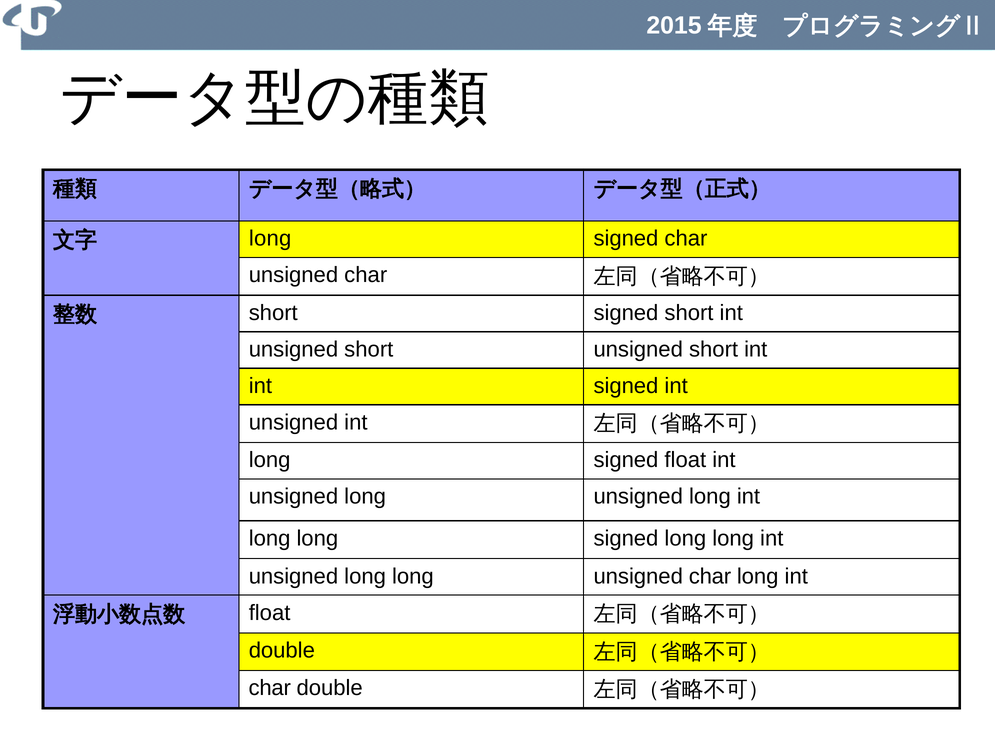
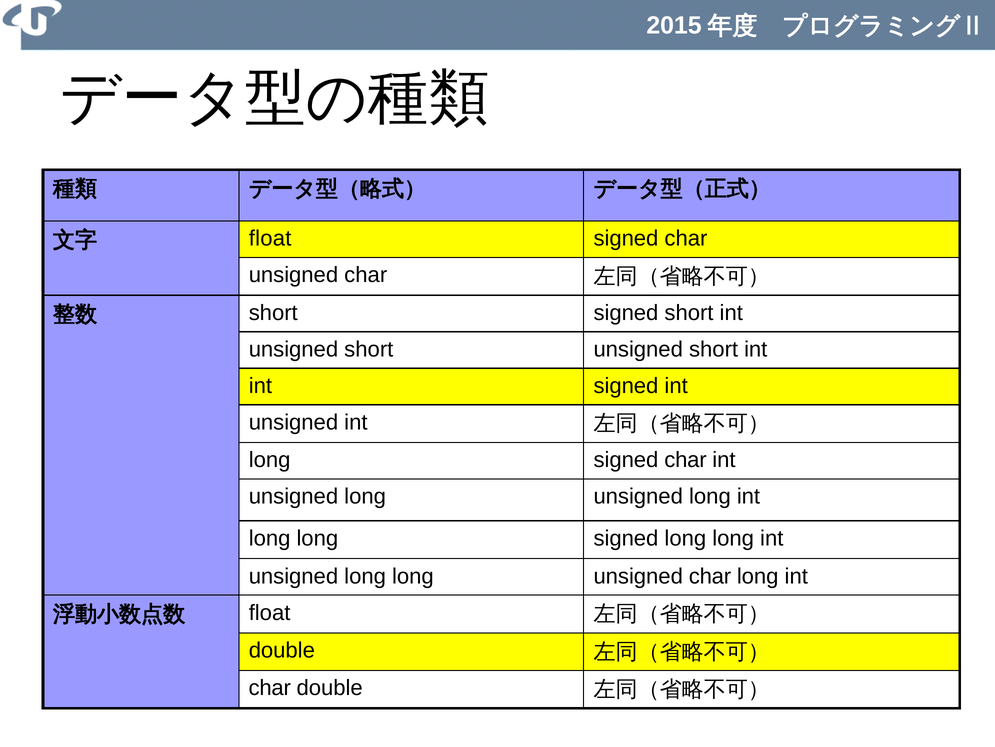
long: long -> float (270, 238)
long signed float: float -> char (685, 460)
